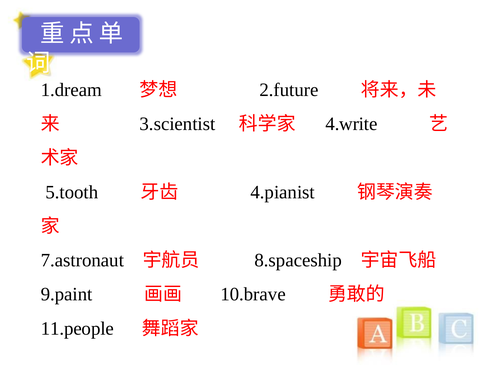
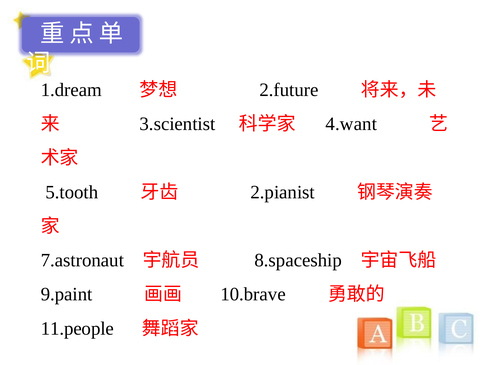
4.write: 4.write -> 4.want (351, 124)
4.pianist: 4.pianist -> 2.pianist (283, 192)
